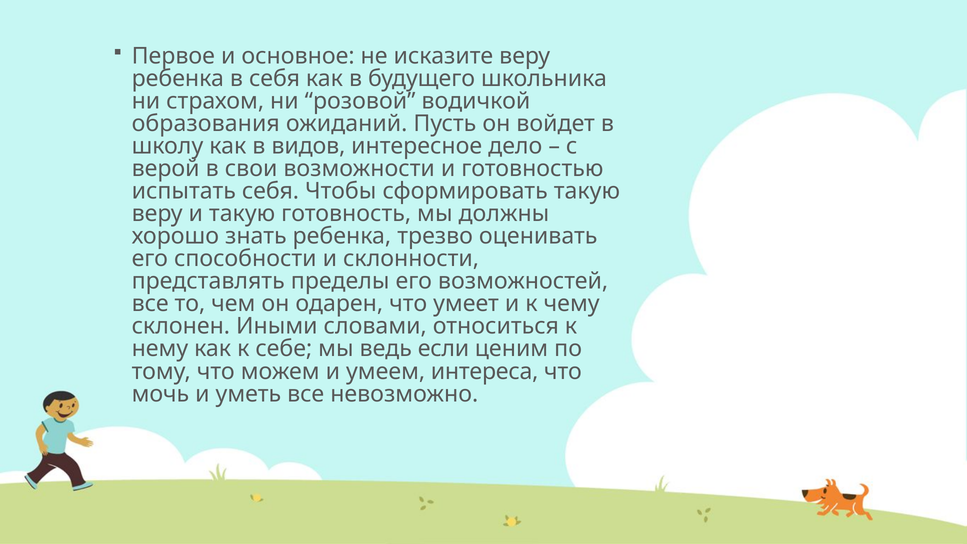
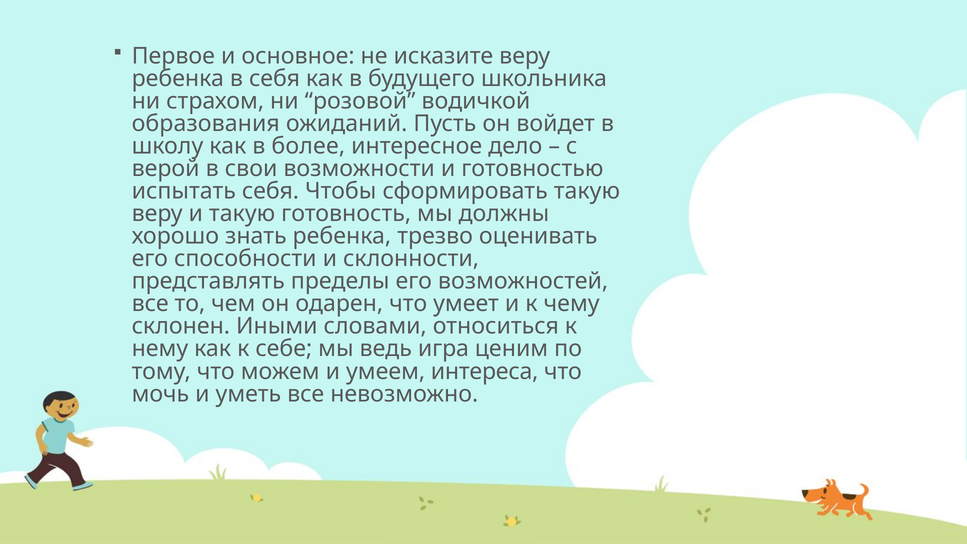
видов: видов -> более (308, 146)
если: если -> игра (443, 349)
